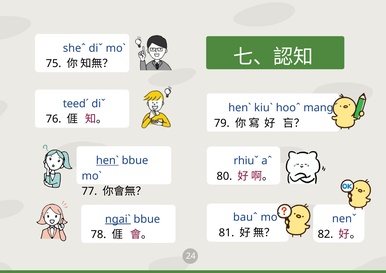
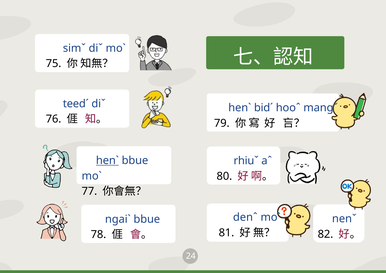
sheˆ: sheˆ -> simˇ (74, 48)
kiuˋ: kiuˋ -> bidˊ (264, 108)
bauˆ: bauˆ -> denˆ (245, 218)
ngaiˋ underline: present -> none (118, 219)
